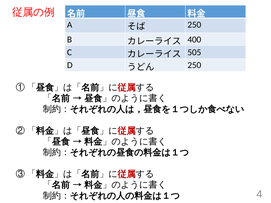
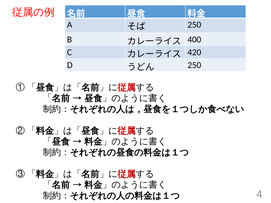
505: 505 -> 420 (194, 52)
